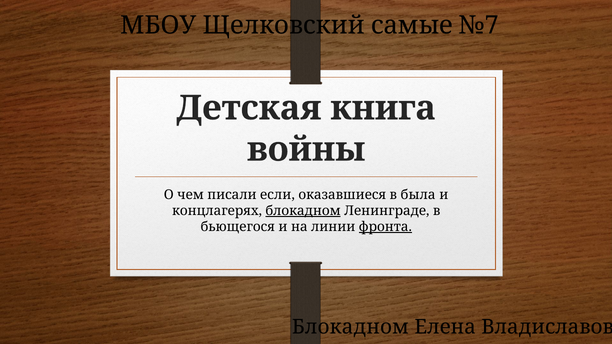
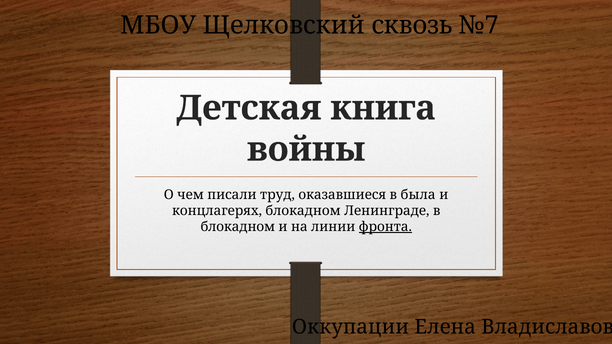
самые: самые -> сквозь (412, 25)
если: если -> труд (278, 195)
блокадном underline: present -> none (303, 211)
бьющегося: бьющегося -> блокадном (238, 227)
Блокадном: Блокадном -> Оккупации (351, 327)
